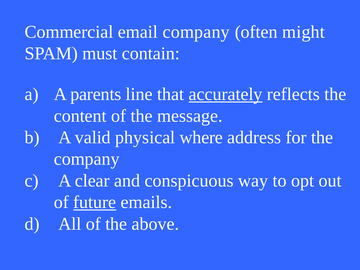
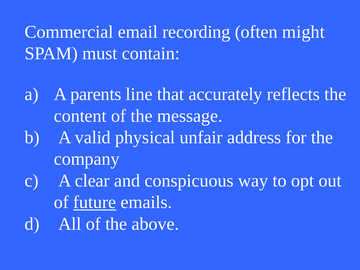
email company: company -> recording (196, 32)
accurately underline: present -> none (226, 94)
where: where -> unfair (201, 137)
